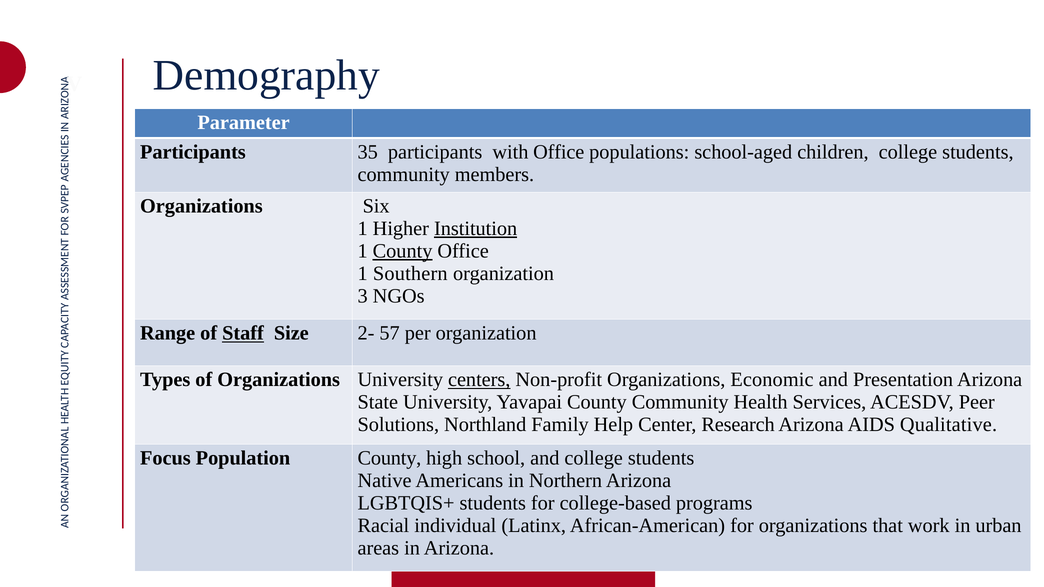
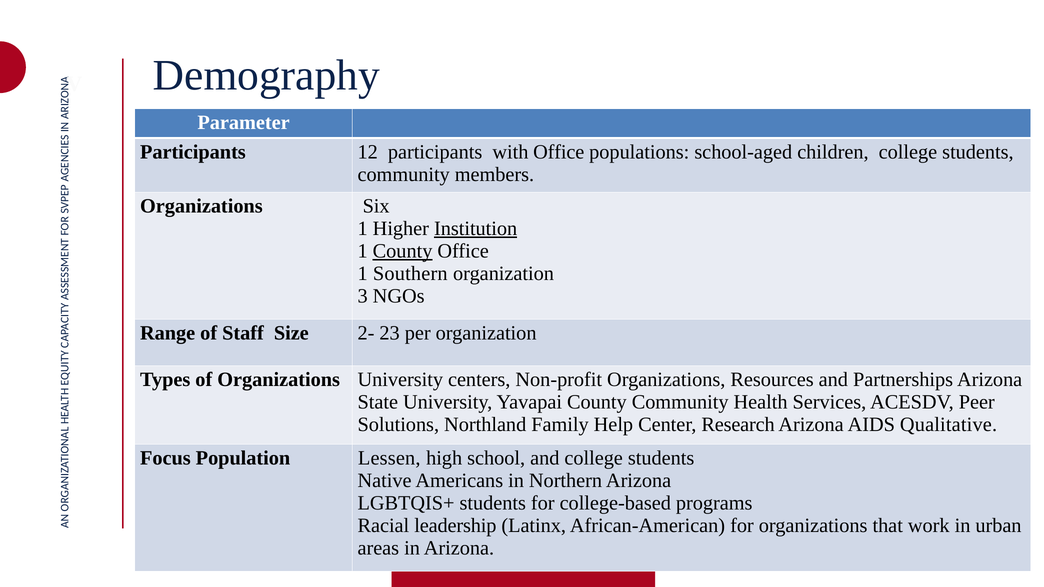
35: 35 -> 12 (368, 152)
Staff underline: present -> none (243, 333)
57: 57 -> 23 (390, 333)
centers underline: present -> none (479, 380)
Economic: Economic -> Resources (772, 380)
Presentation: Presentation -> Partnerships (903, 380)
Population County: County -> Lessen (389, 458)
individual: individual -> leadership (455, 526)
